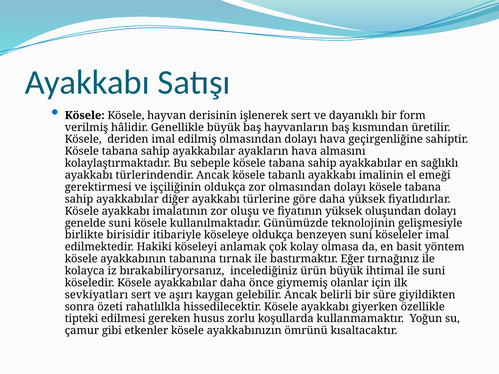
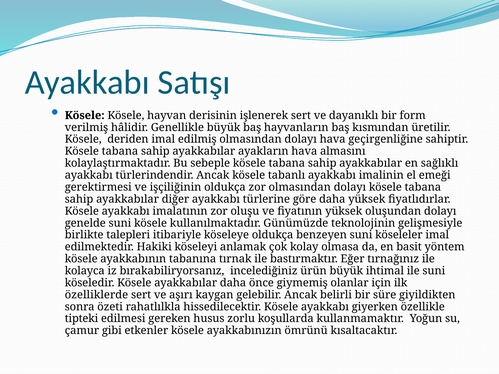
birisidir: birisidir -> talepleri (128, 235)
sevkiyatları: sevkiyatları -> özelliklerde (96, 295)
